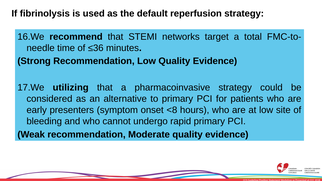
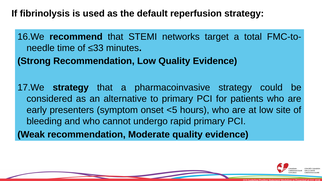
≤36: ≤36 -> ≤33 (96, 48)
utilizing: utilizing -> strategy (71, 88)
<8: <8 -> <5 (172, 110)
